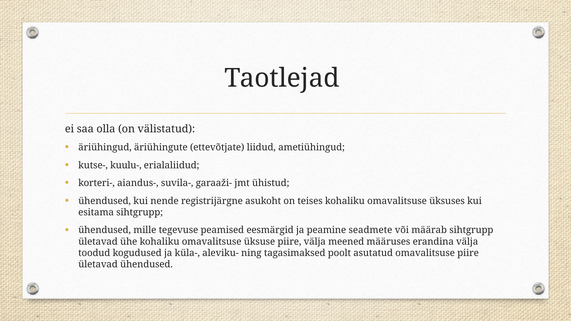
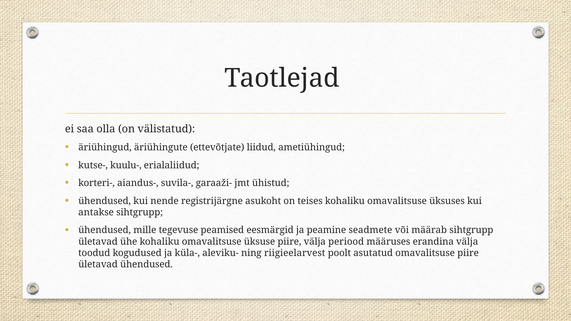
esitama: esitama -> antakse (96, 212)
meened: meened -> periood (346, 242)
tagasimaksed: tagasimaksed -> riigieelarvest (295, 253)
